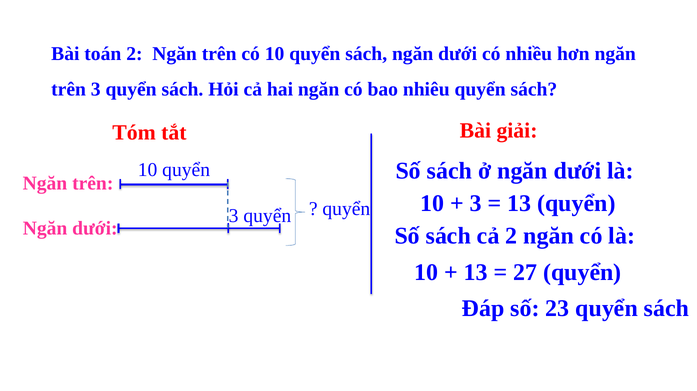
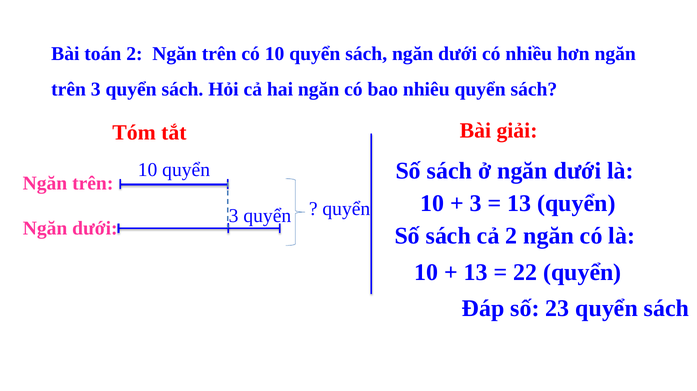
27: 27 -> 22 (525, 273)
